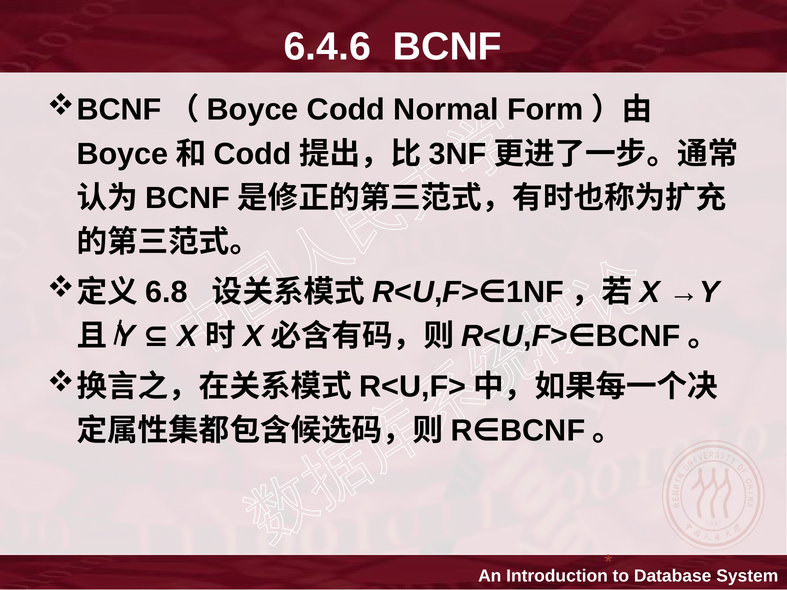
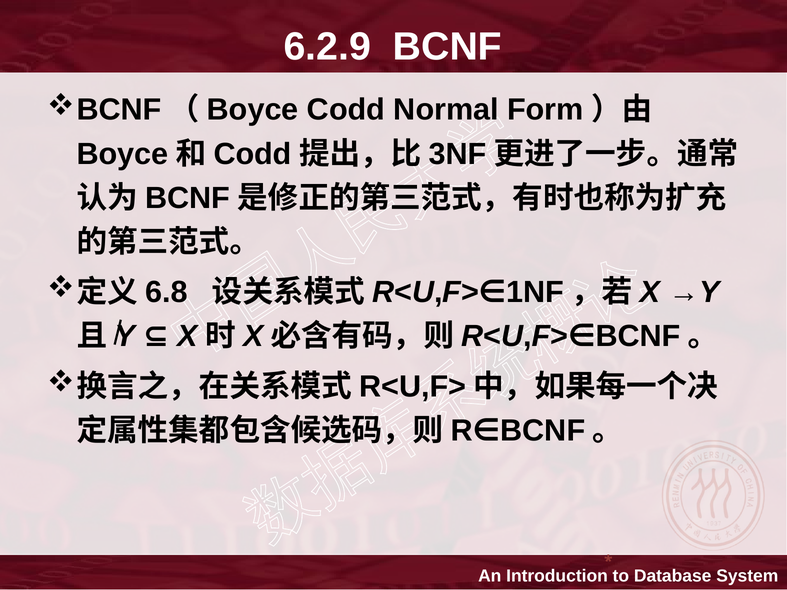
6.4.6: 6.4.6 -> 6.2.9 (327, 47)
